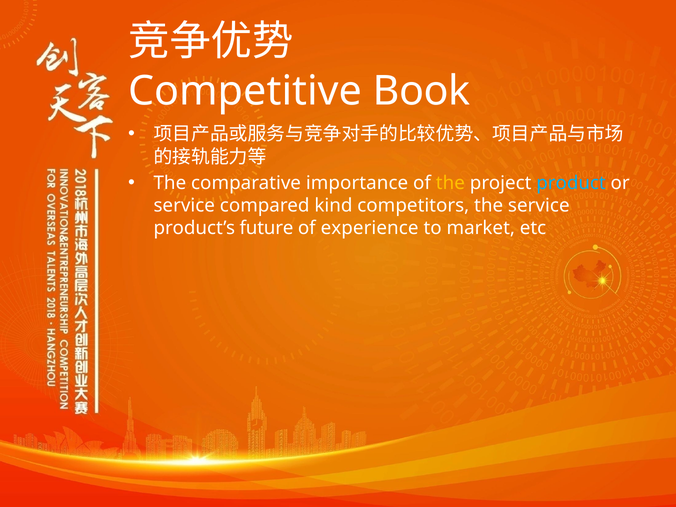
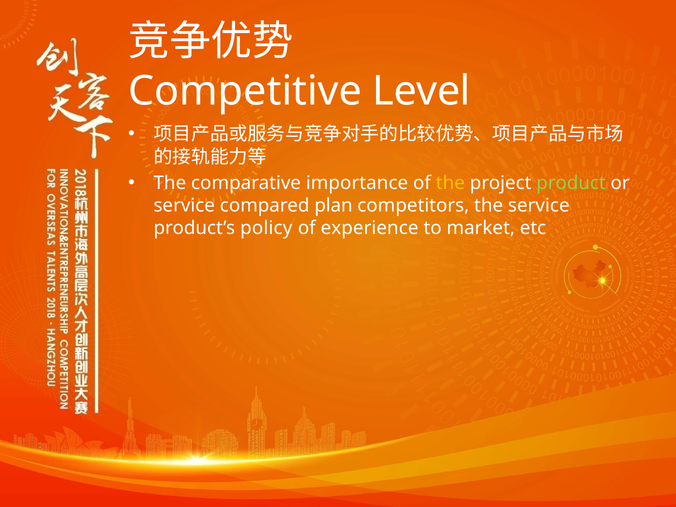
Book: Book -> Level (421, 91)
product colour: light blue -> light green (571, 183)
kind: kind -> plan (334, 206)
future: future -> policy (266, 228)
